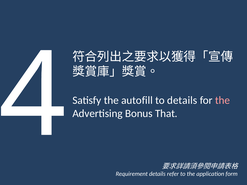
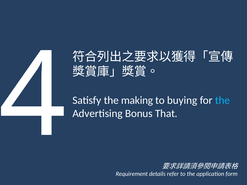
autofill: autofill -> making (137, 100)
to details: details -> buying (182, 100)
the colour: pink -> light blue (222, 100)
